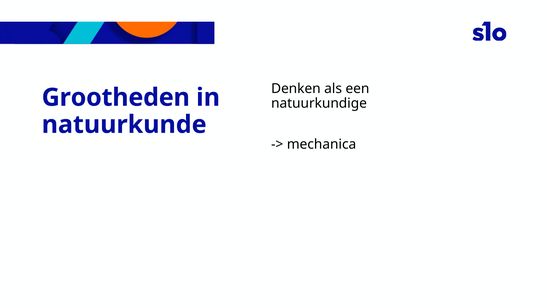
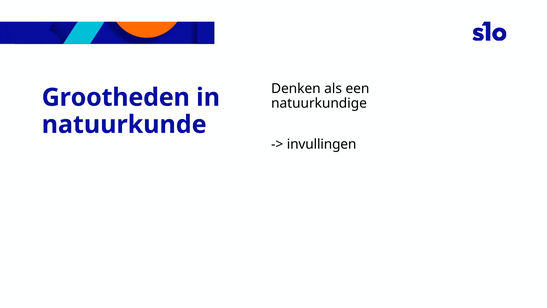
mechanica: mechanica -> invullingen (322, 144)
